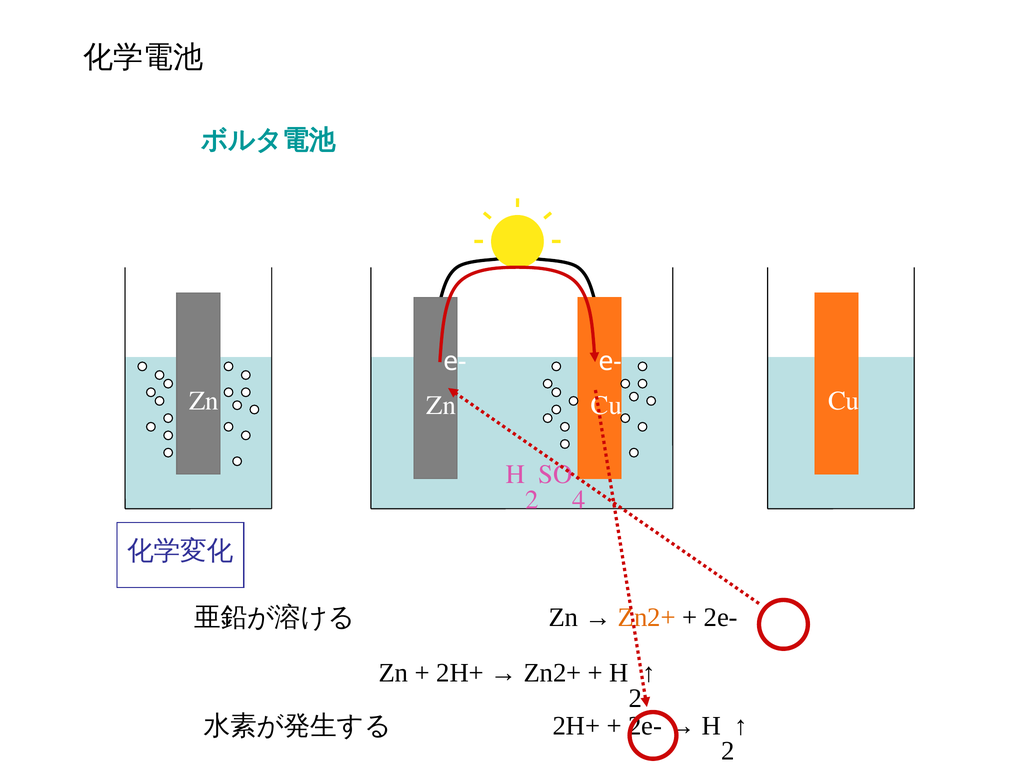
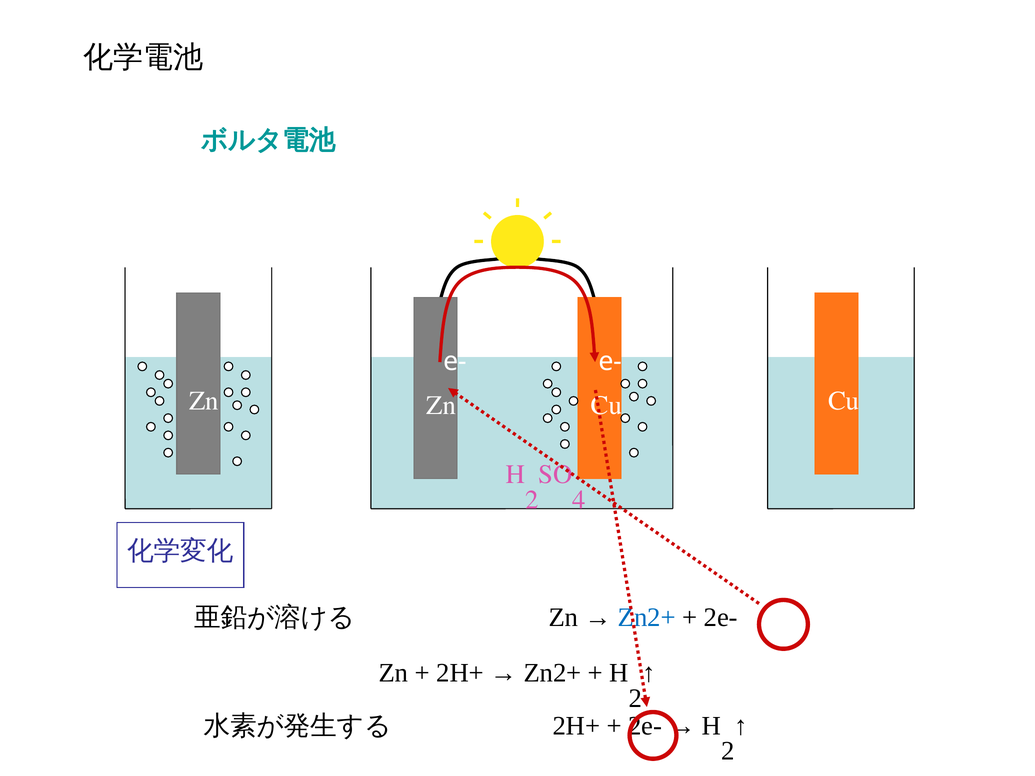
Zn2+ colour: orange -> blue (647, 618)
